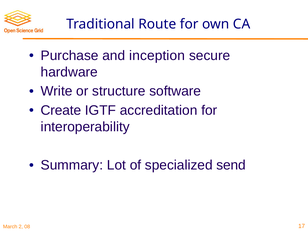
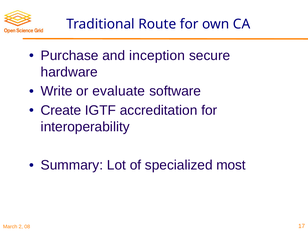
structure: structure -> evaluate (119, 91)
send: send -> most (231, 165)
